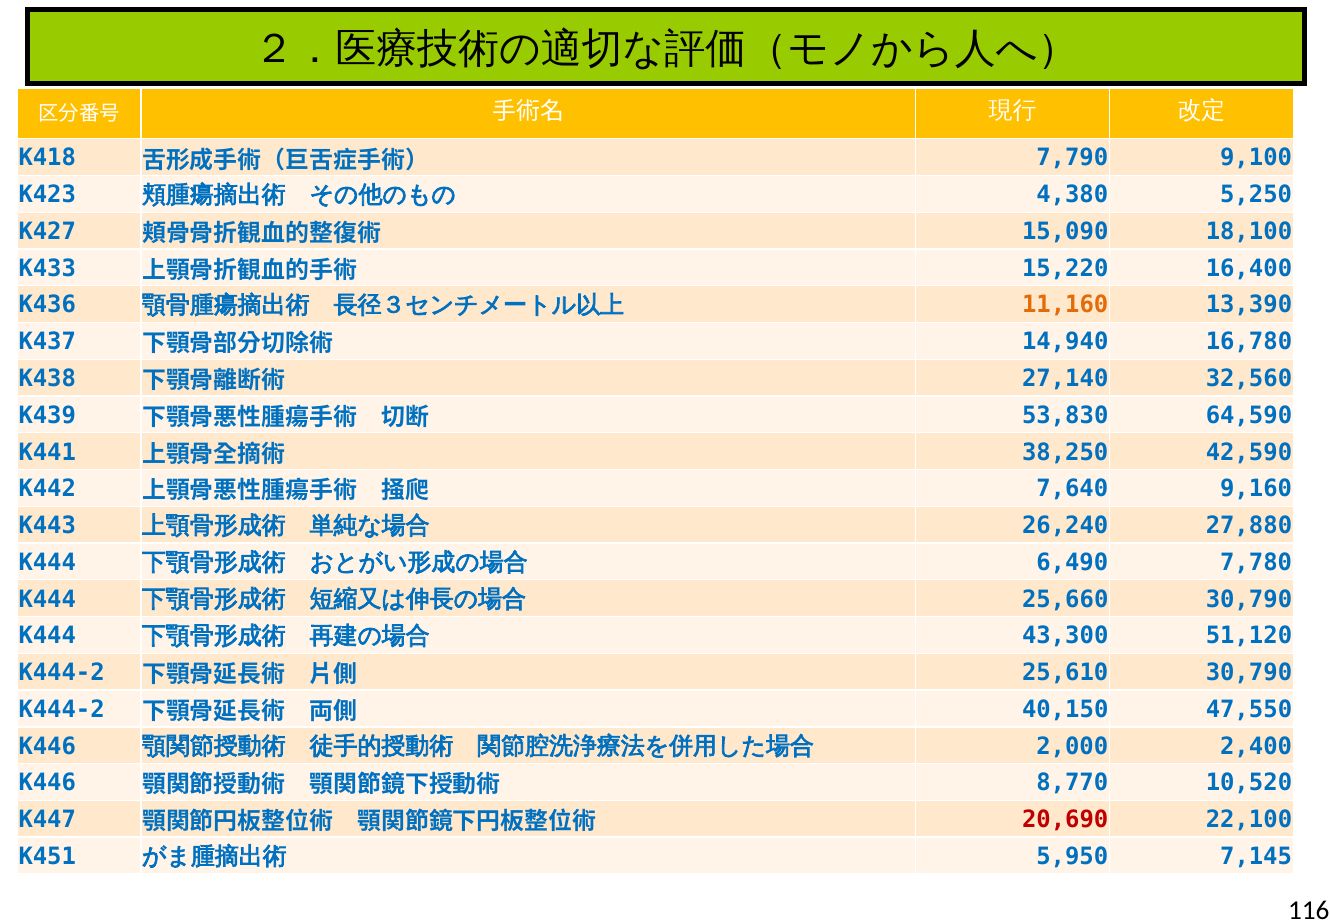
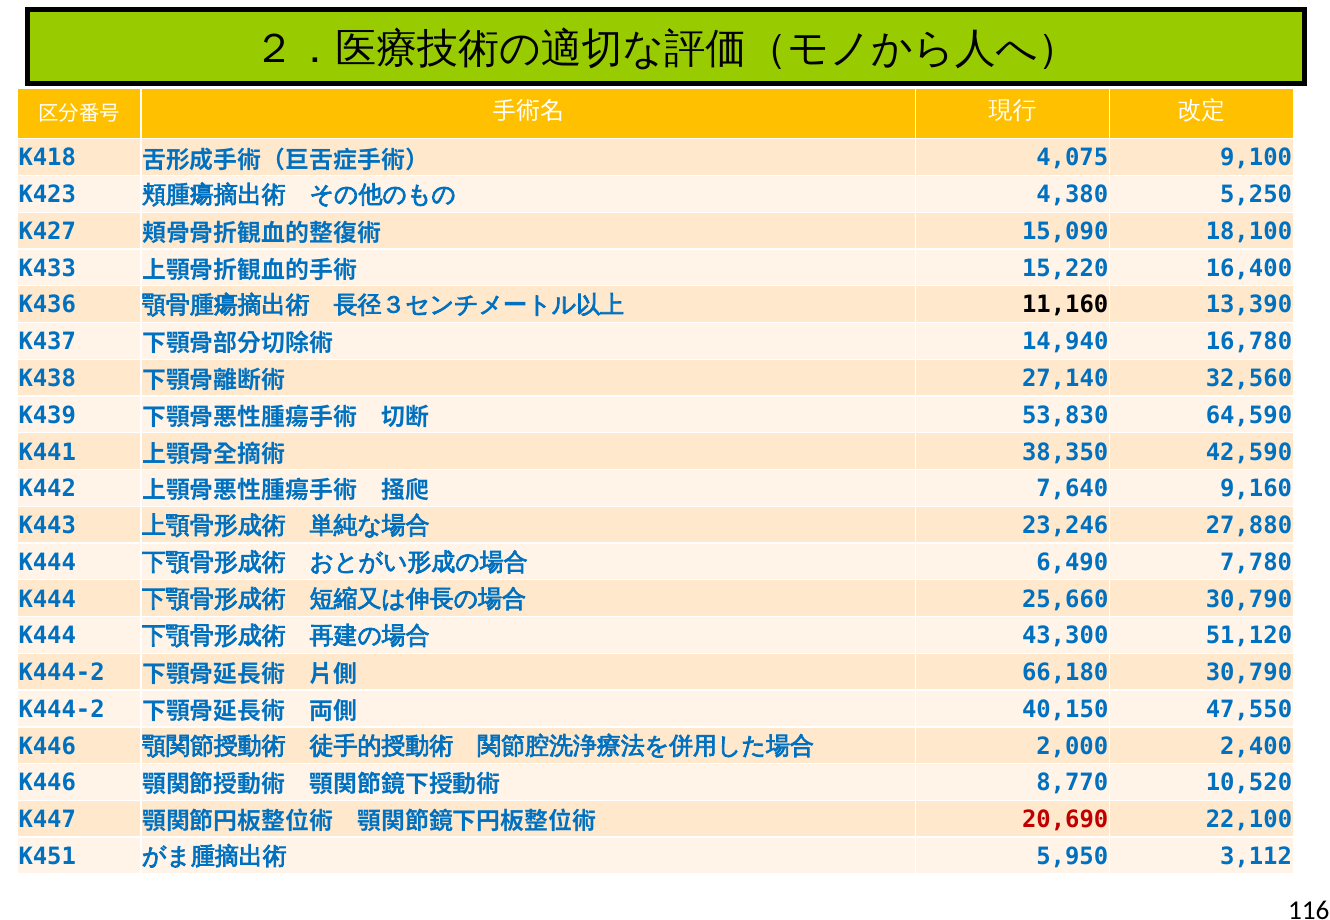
7,790: 7,790 -> 4,075 (1072, 158)
11,160 colour: orange -> black (1065, 305)
38,250: 38,250 -> 38,350 (1065, 452)
26,240: 26,240 -> 23,246 (1065, 526)
25,610: 25,610 -> 66,180 (1065, 673)
7,145: 7,145 -> 3,112 (1256, 857)
